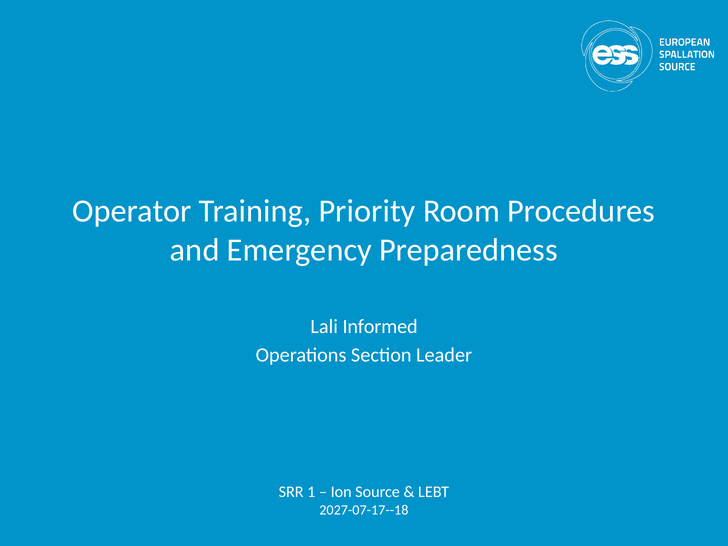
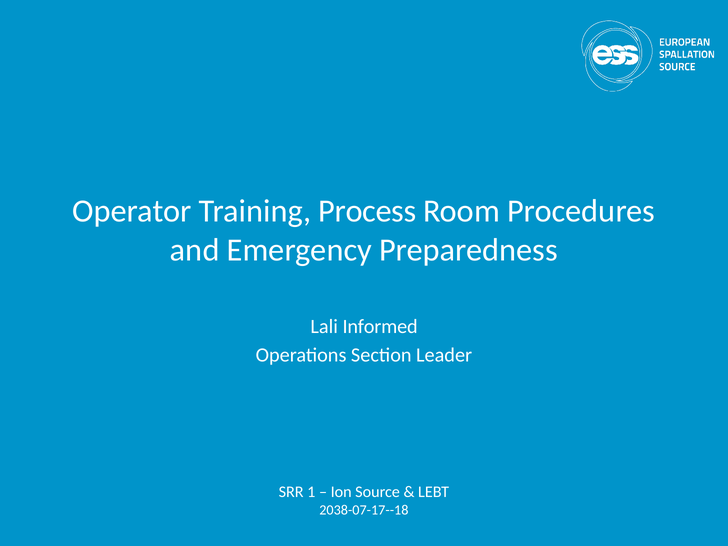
Priority: Priority -> Process (367, 211)
2027-07-17--18: 2027-07-17--18 -> 2038-07-17--18 (364, 510)
